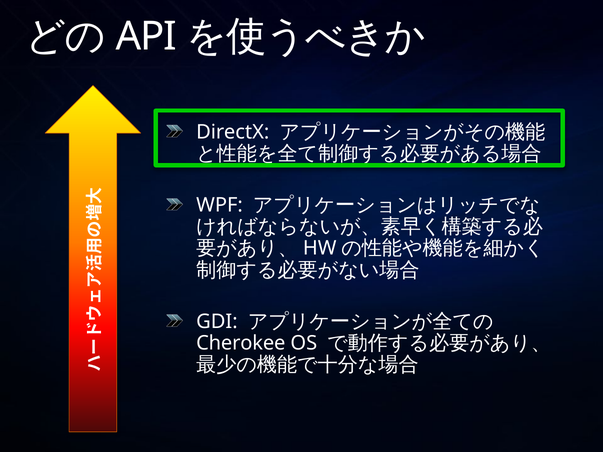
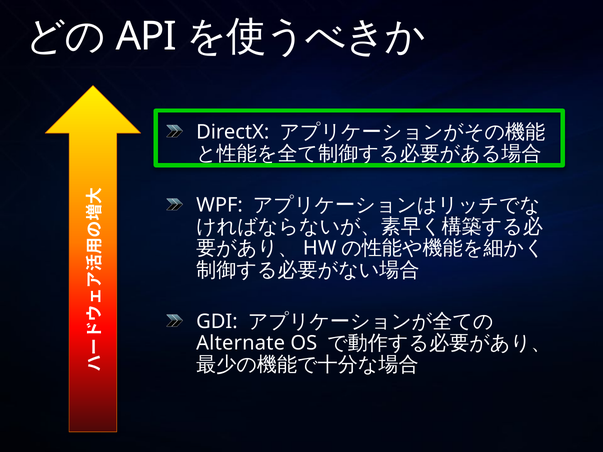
Cherokee: Cherokee -> Alternate (241, 343)
